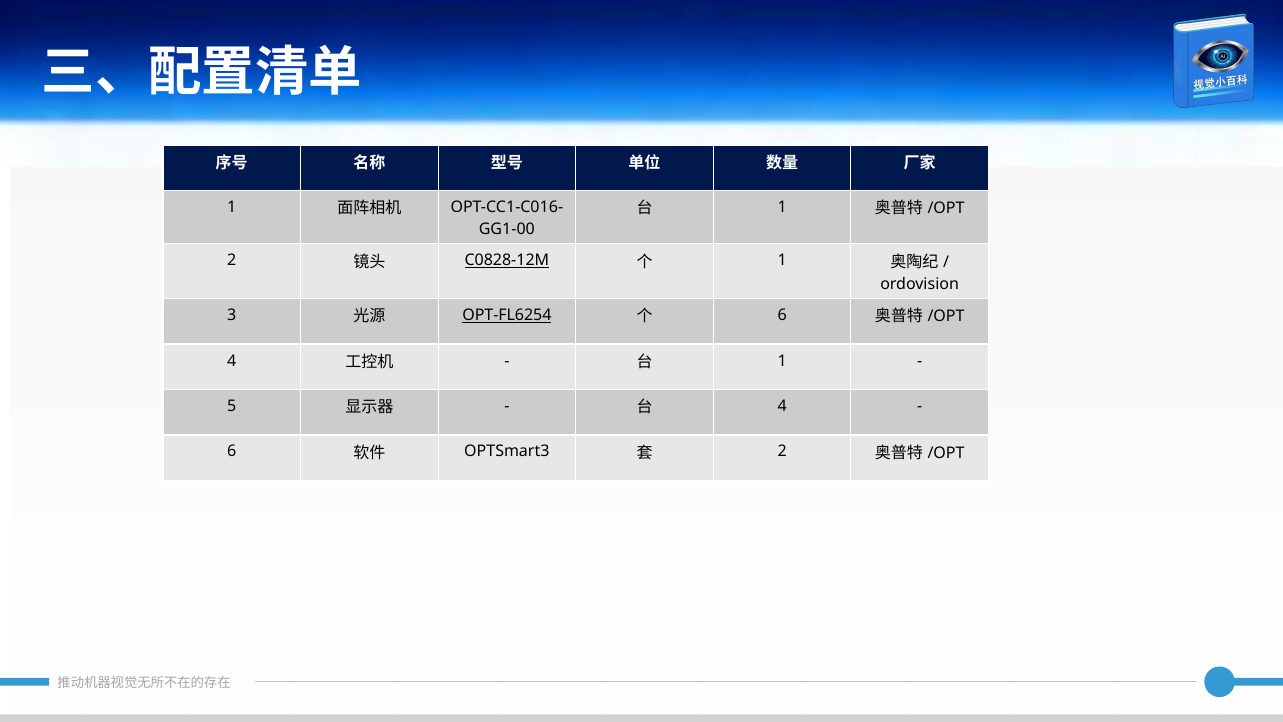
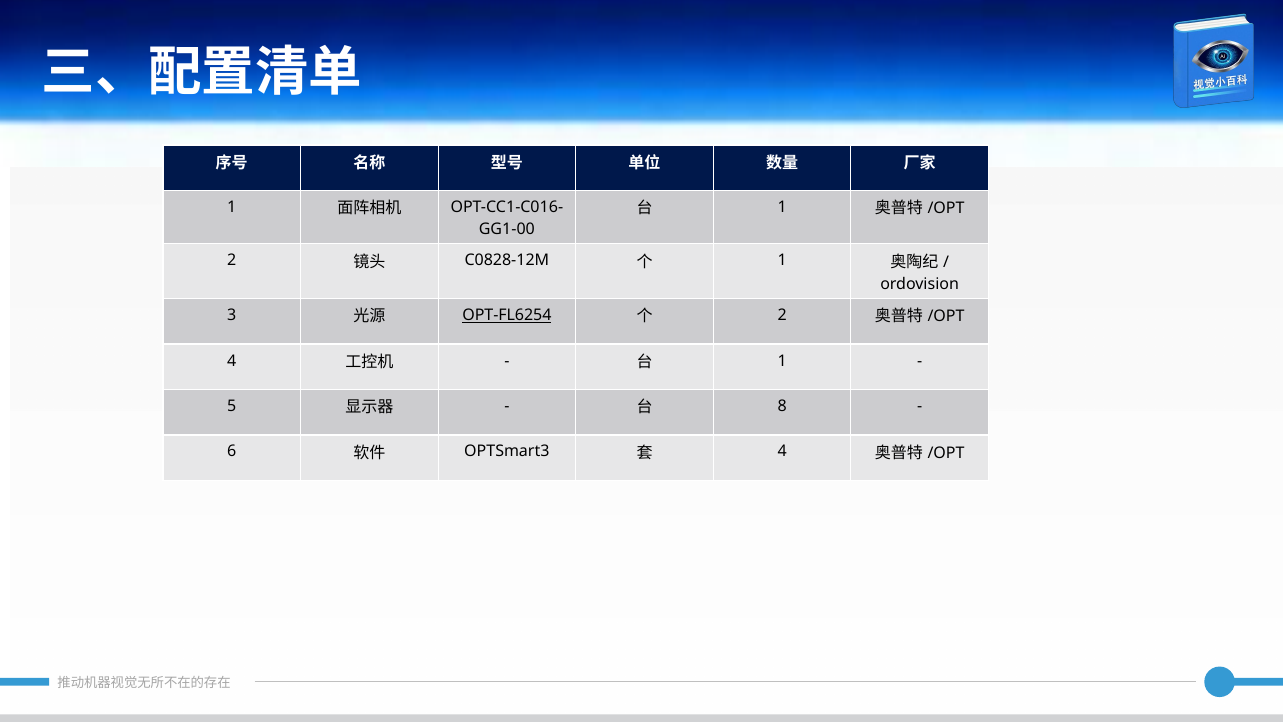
C0828-12M underline: present -> none (507, 260)
6: 6 -> 2 (782, 315)
4: 4 -> 8 (782, 406)
2: 2 -> 4 (782, 451)
